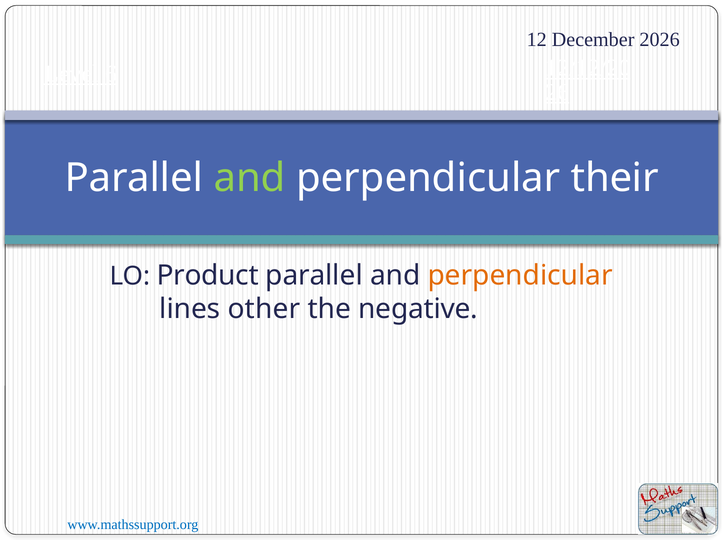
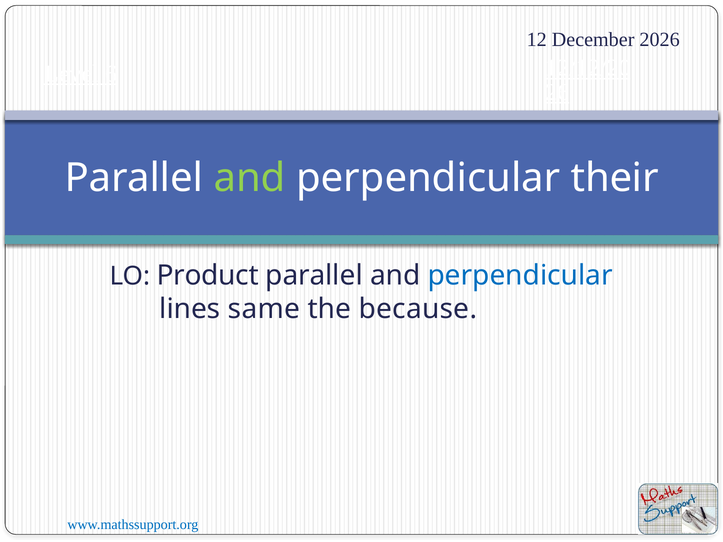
perpendicular colour: orange -> blue (520, 275)
other: other -> same (264, 309)
negative: negative -> because (418, 309)
